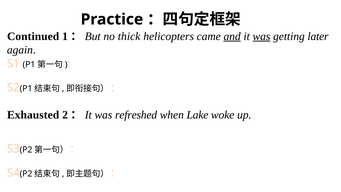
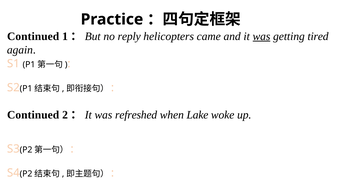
thick: thick -> reply (129, 36)
and underline: present -> none (232, 36)
later: later -> tired (318, 36)
Exhausted: Exhausted -> Continued (33, 115)
